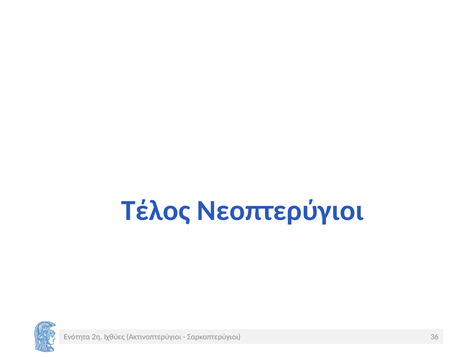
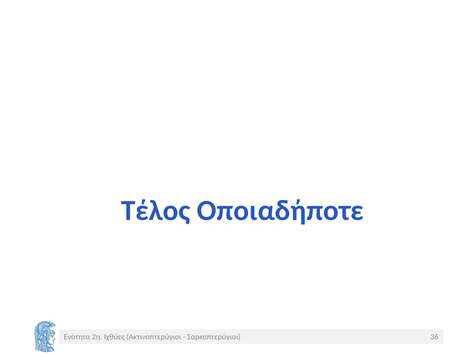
Νεοπτερύγιοι: Νεοπτερύγιοι -> Οποιαδήποτε (280, 211)
